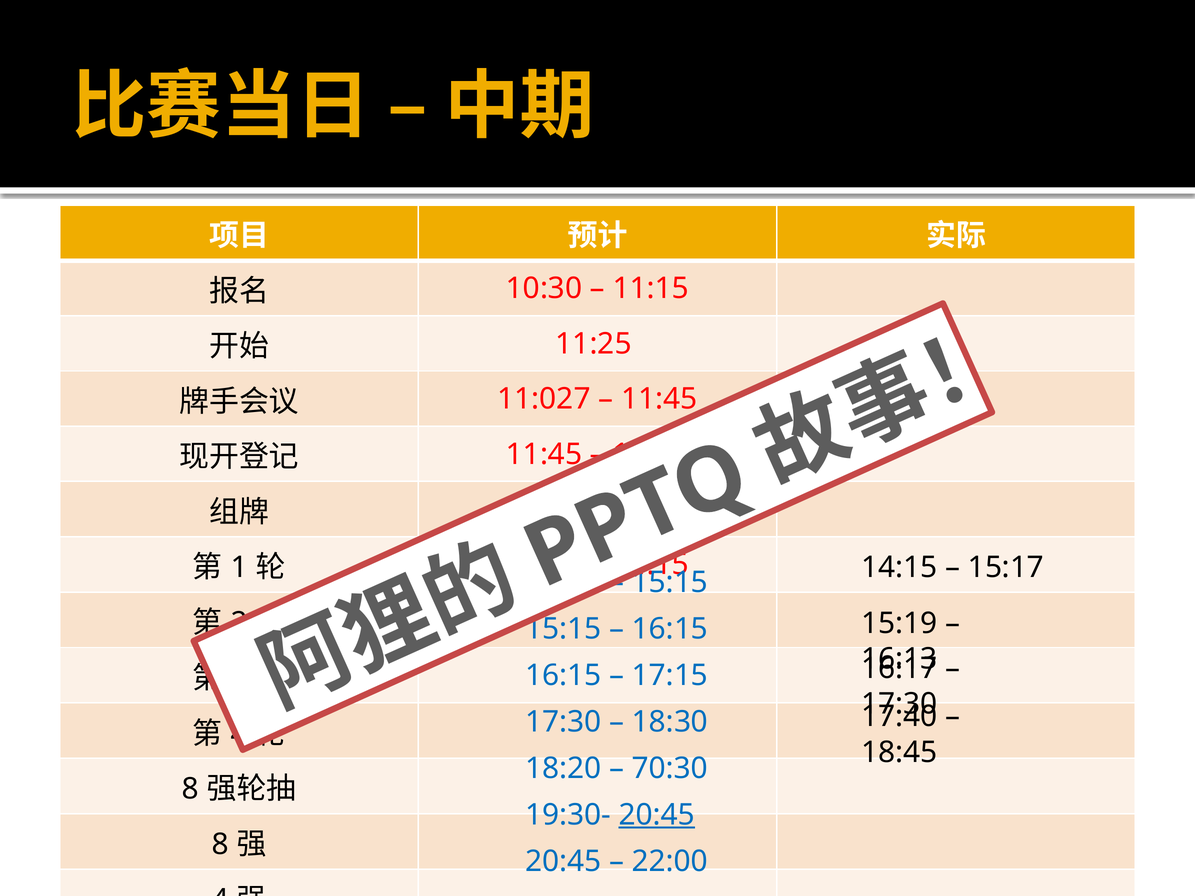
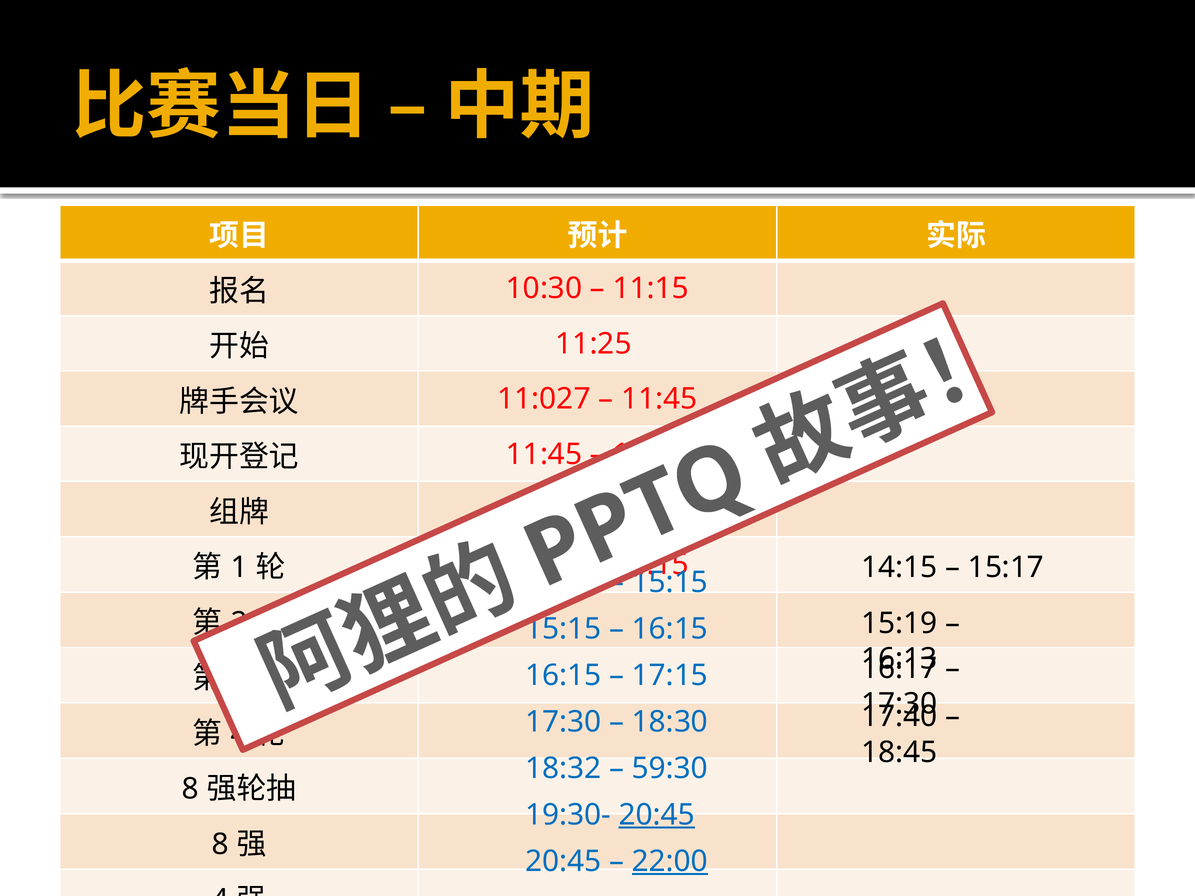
18:20: 18:20 -> 18:32 (563, 769)
70:30: 70:30 -> 59:30 (670, 769)
22:00 underline: none -> present (670, 862)
